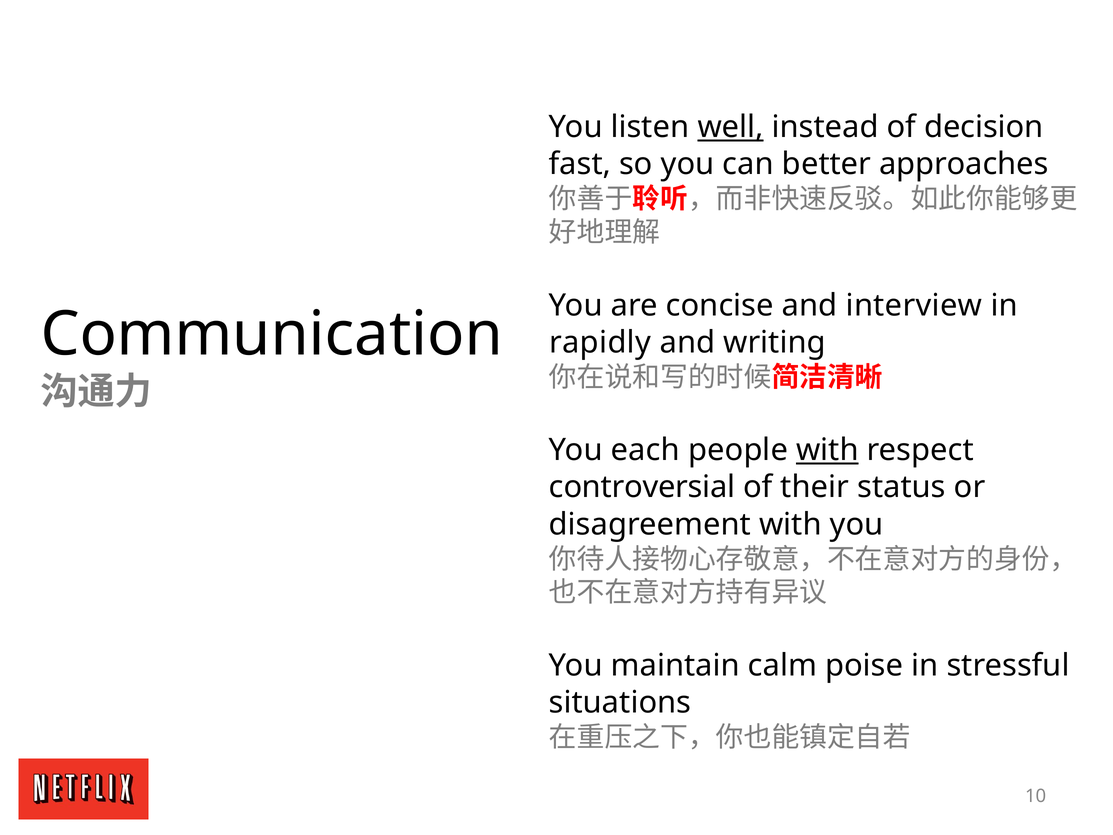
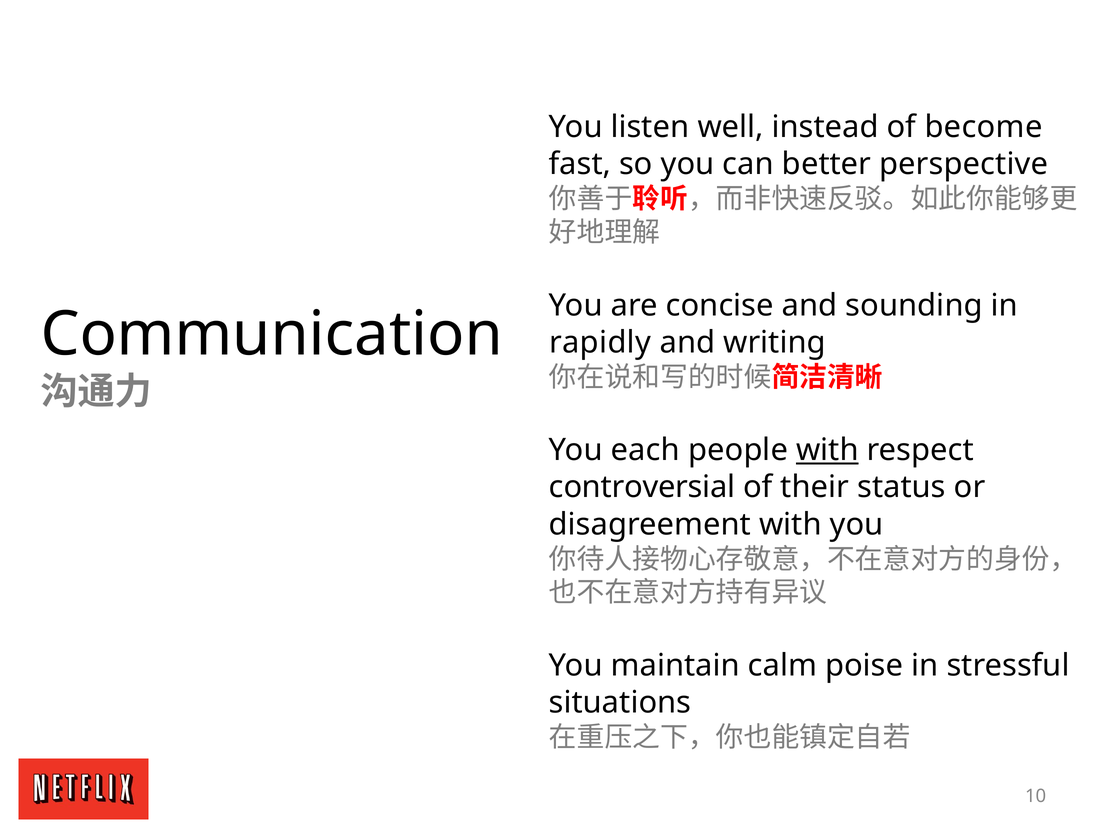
well underline: present -> none (731, 127)
decision: decision -> become (984, 127)
approaches: approaches -> perspective (964, 164)
interview: interview -> sounding (914, 305)
